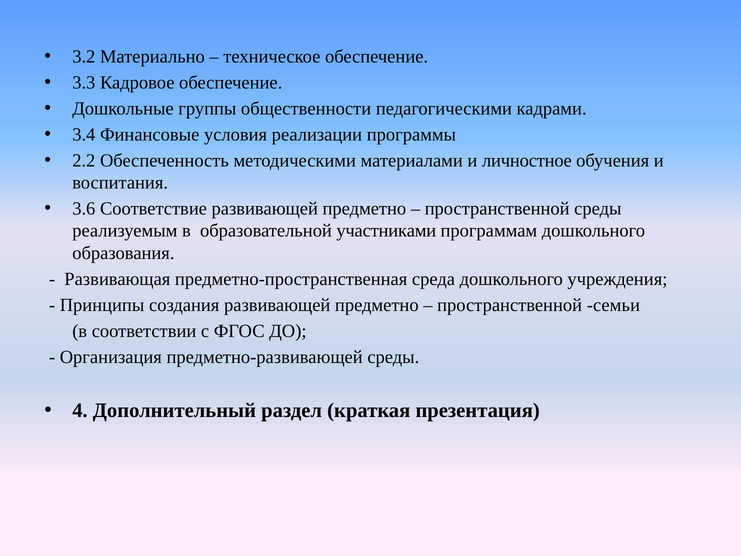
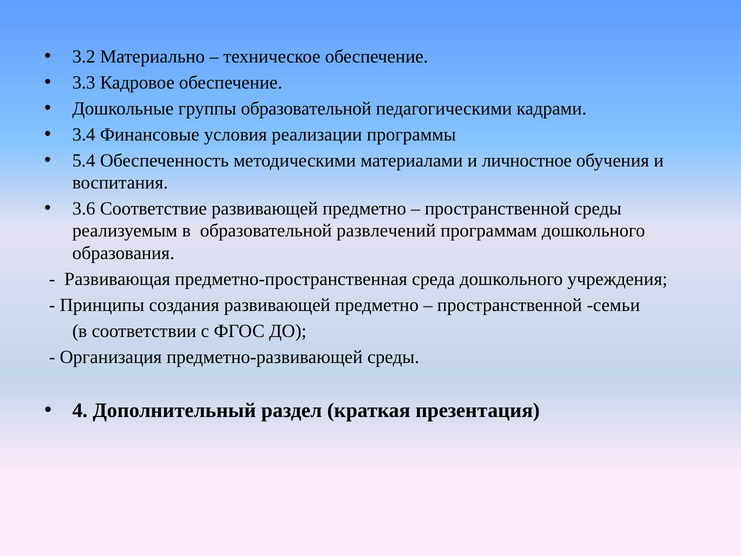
группы общественности: общественности -> образовательной (306, 109)
2.2: 2.2 -> 5.4 (84, 160)
участниками: участниками -> развлечений (386, 231)
